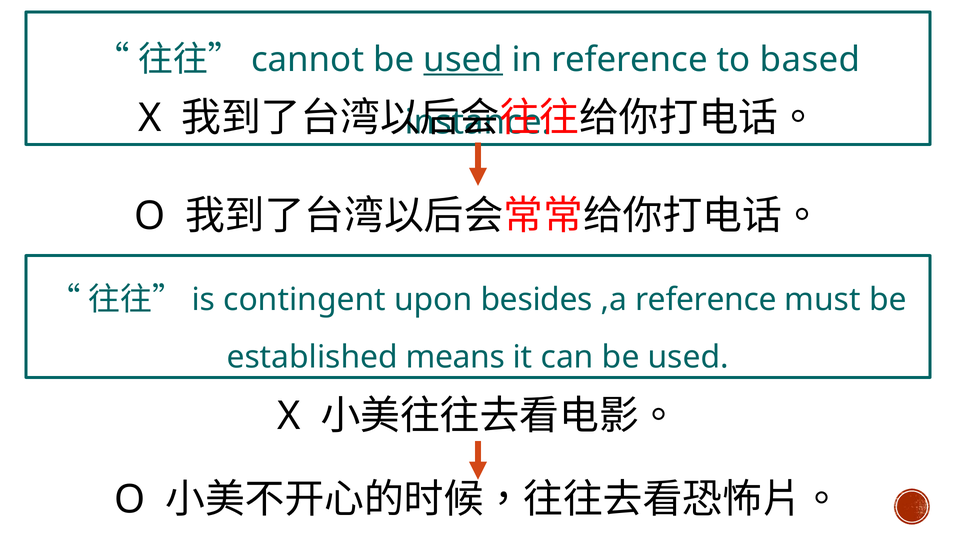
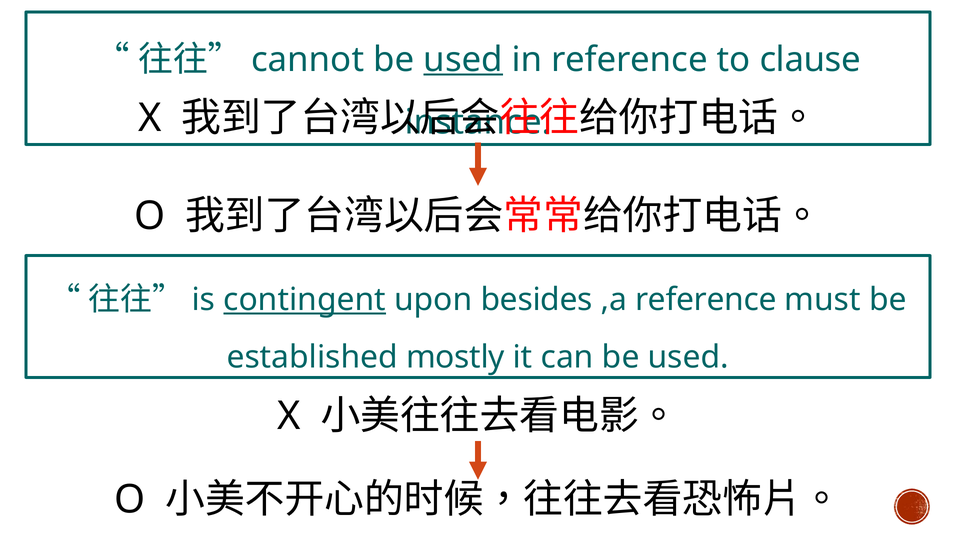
based: based -> clause (810, 60)
contingent underline: none -> present (305, 300)
means: means -> mostly (455, 357)
